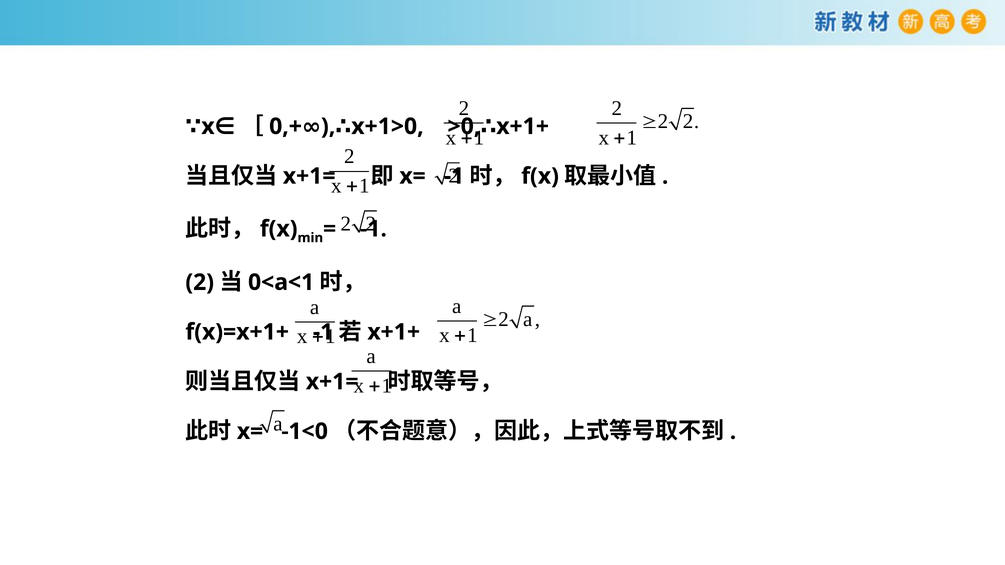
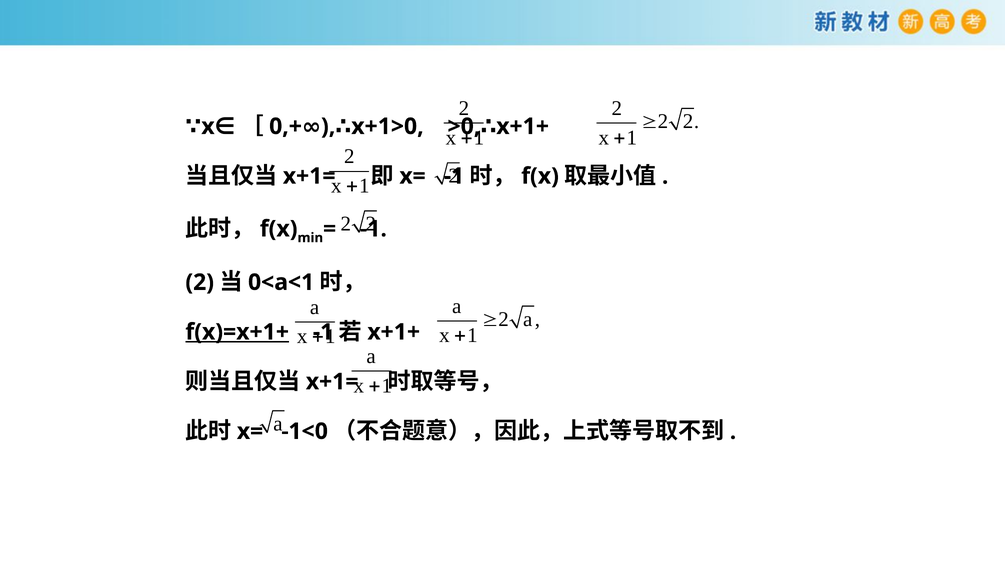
f(x)=x+1+ underline: none -> present (237, 332)
